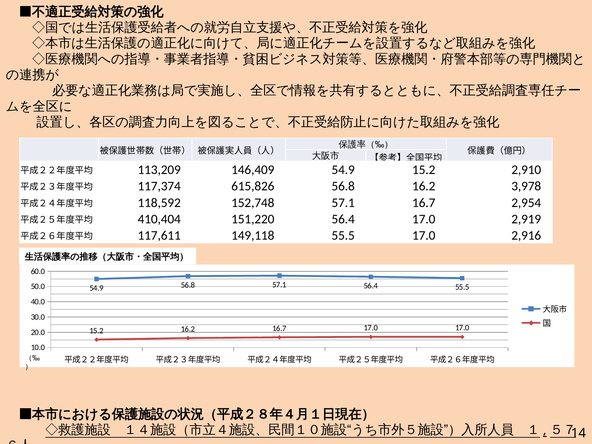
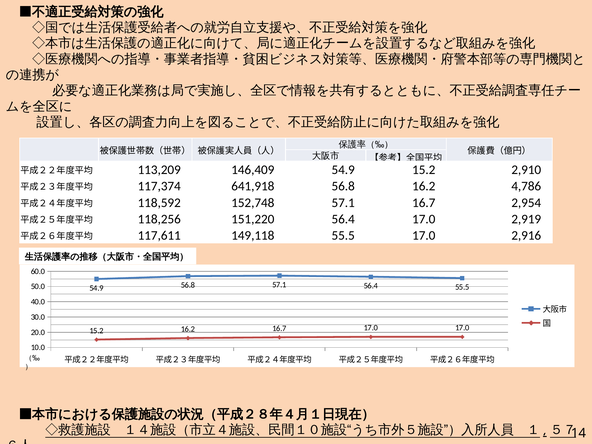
615,826: 615,826 -> 641,918 (253, 186)
3,978: 3,978 -> 4,786 (526, 186)
410,404: 410,404 -> 118,256 (159, 219)
